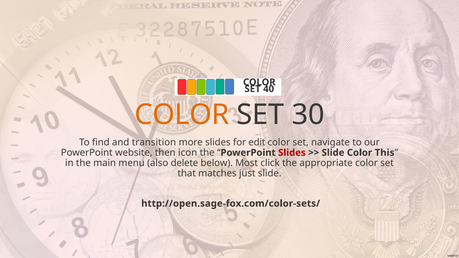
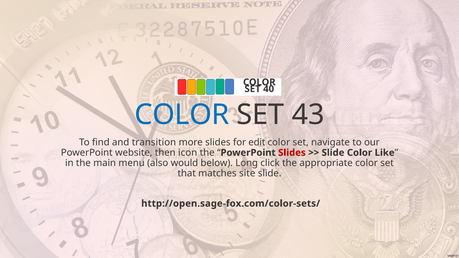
COLOR colour: orange -> blue (182, 115)
30: 30 -> 43 (308, 115)
This: This -> Like (385, 153)
delete: delete -> would (184, 163)
Most: Most -> Long (247, 163)
just: just -> site (247, 173)
